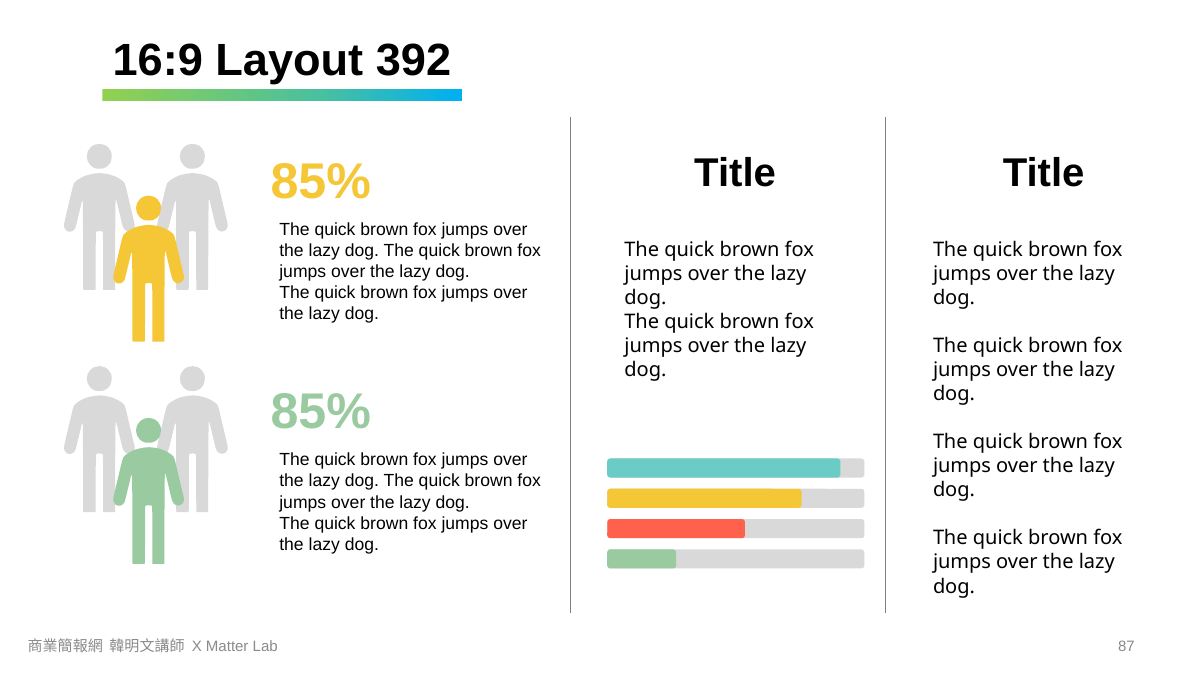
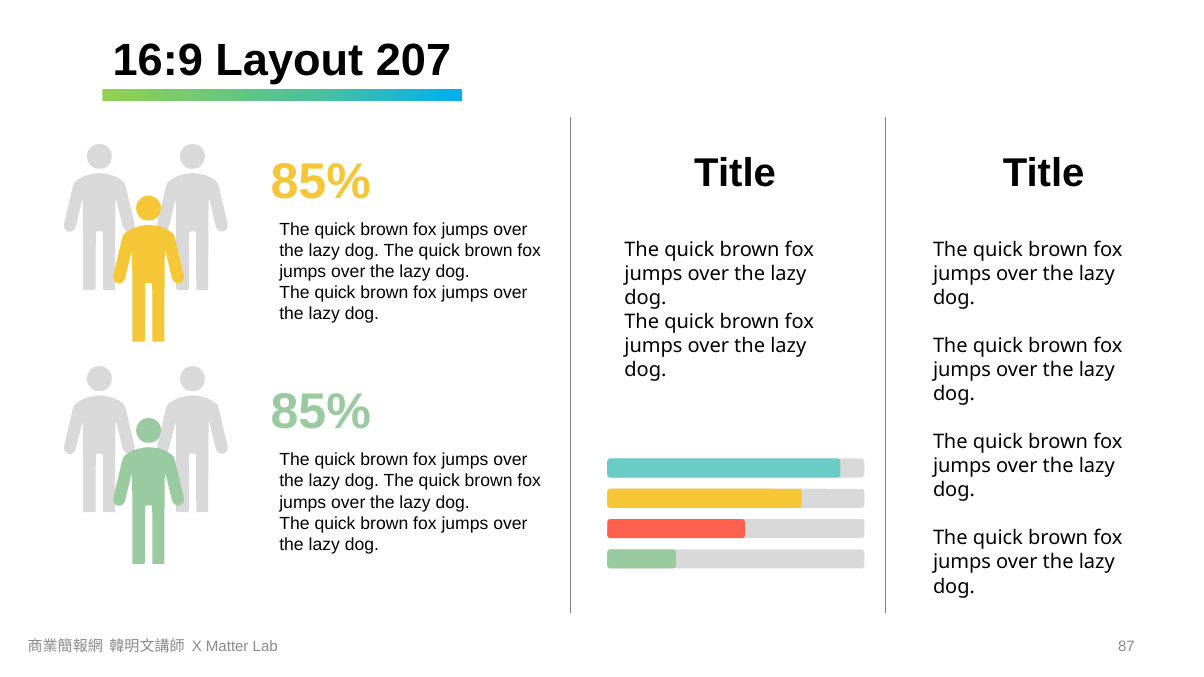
392: 392 -> 207 (413, 60)
